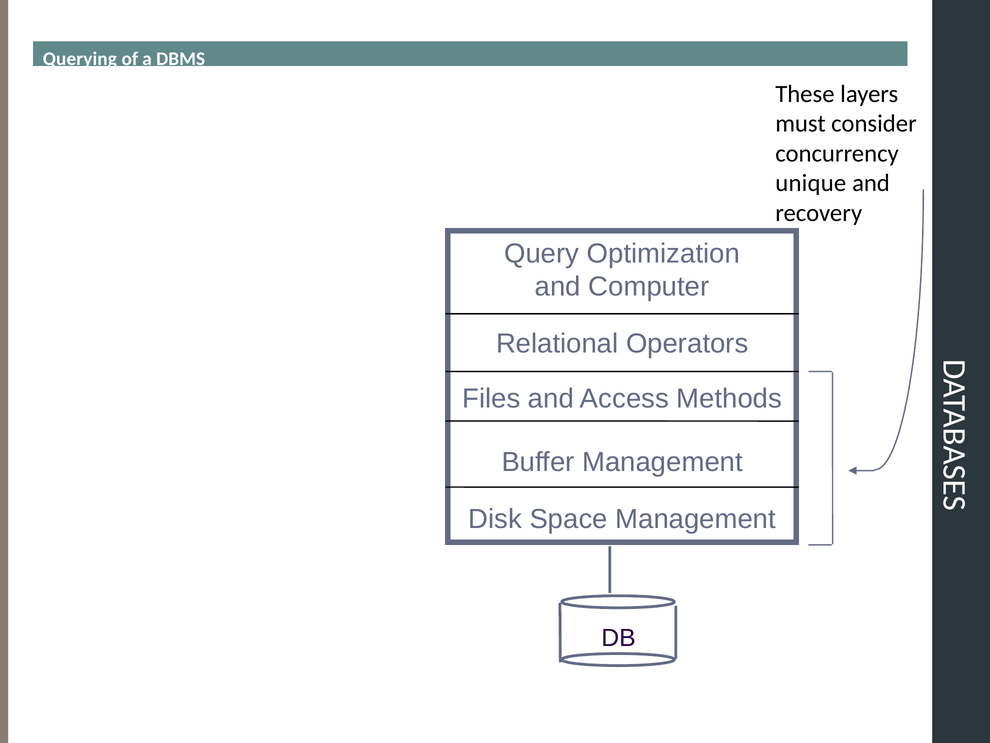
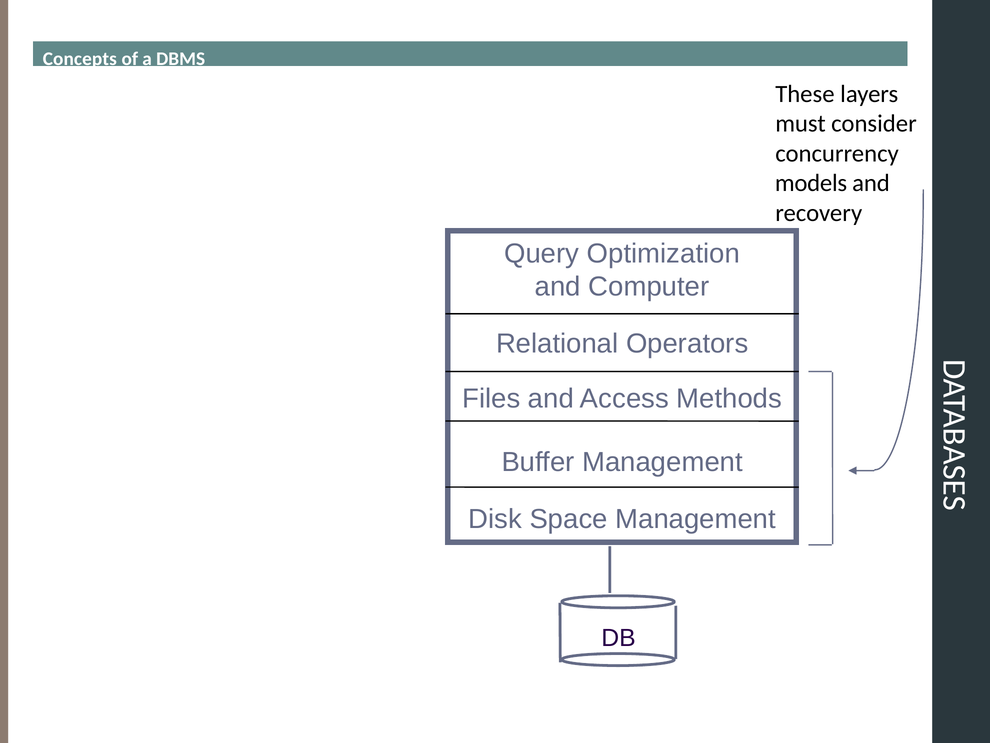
Querying: Querying -> Concepts (80, 59)
unique: unique -> models (811, 183)
